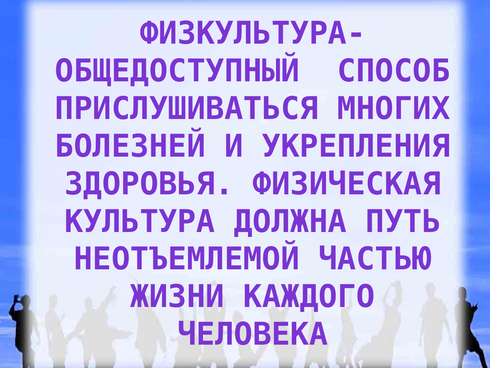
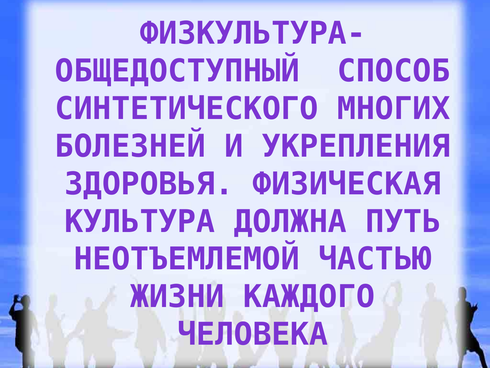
ПРИСЛУШИВАТЬСЯ: ПРИСЛУШИВАТЬСЯ -> СИНТЕТИЧЕСКОГО (187, 109)
